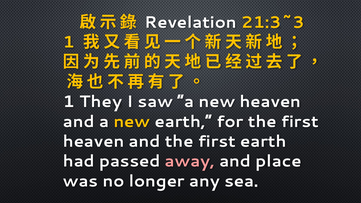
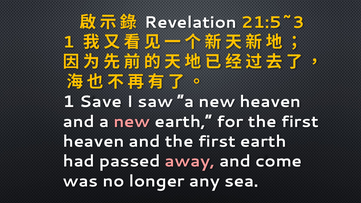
21:3~3: 21:3~3 -> 21:5~3 (273, 22)
They: They -> Save (101, 102)
new colour: yellow -> pink (132, 122)
place: place -> come (279, 161)
